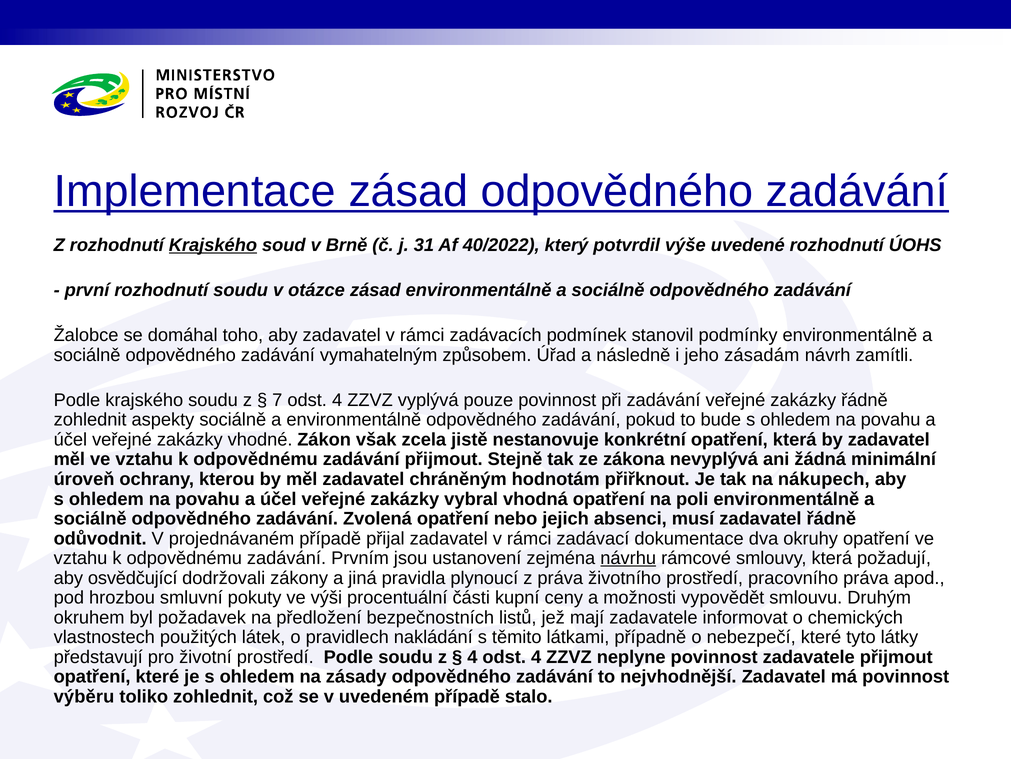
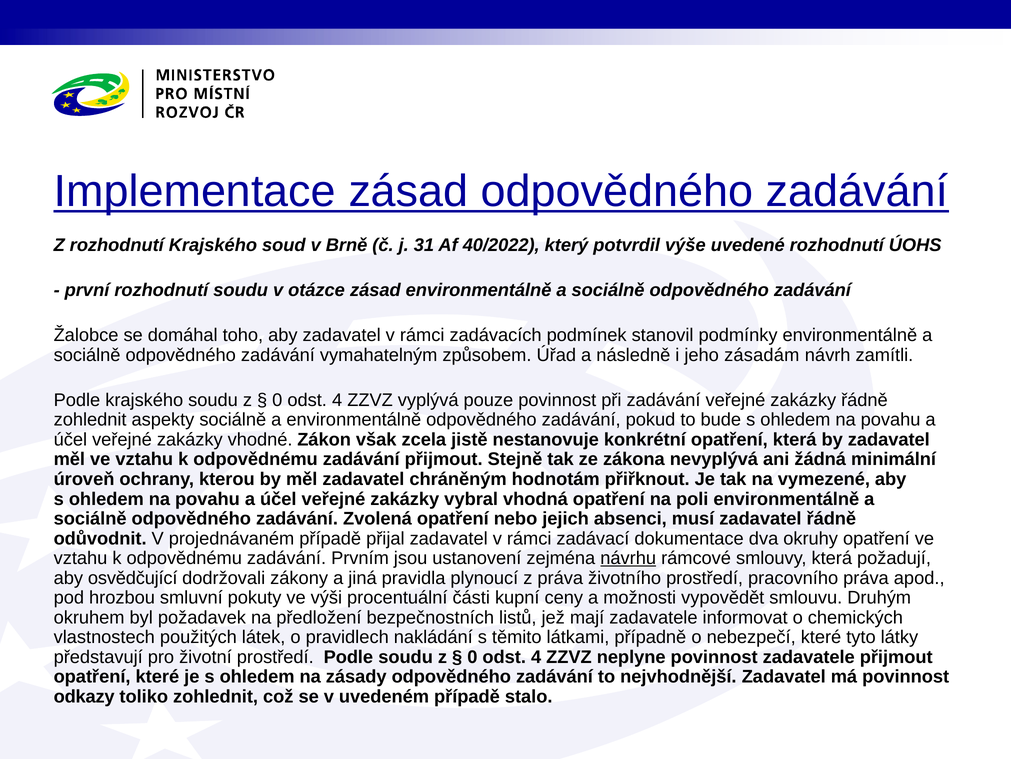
Krajského underline: present -> none (213, 245)
7: 7 -> 0 (277, 400)
nákupech: nákupech -> vymezené (824, 479)
4: 4 -> 0 (472, 656)
výběru: výběru -> odkazy (84, 696)
